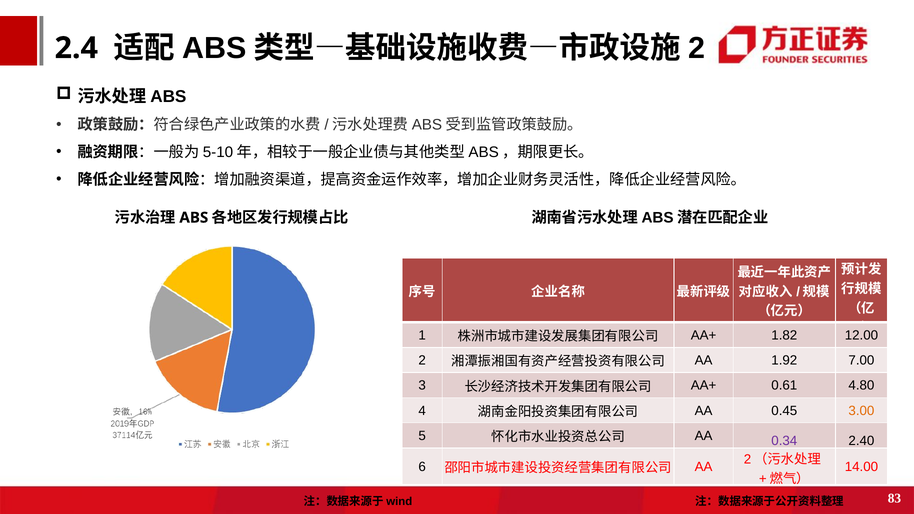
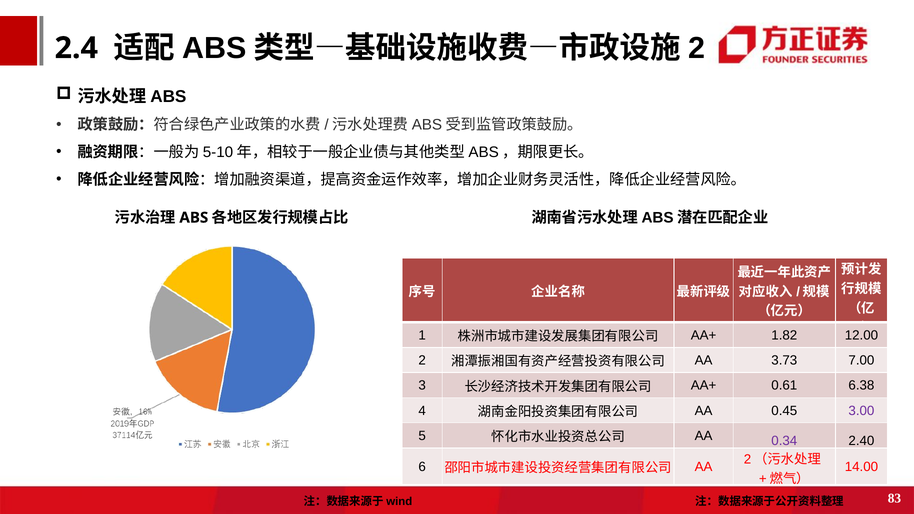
1.92: 1.92 -> 3.73 (784, 360)
4.80: 4.80 -> 6.38 (861, 386)
3.00 colour: orange -> purple (861, 411)
